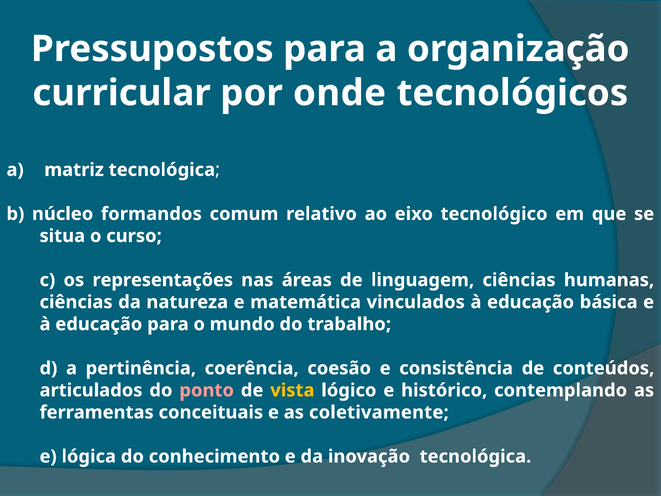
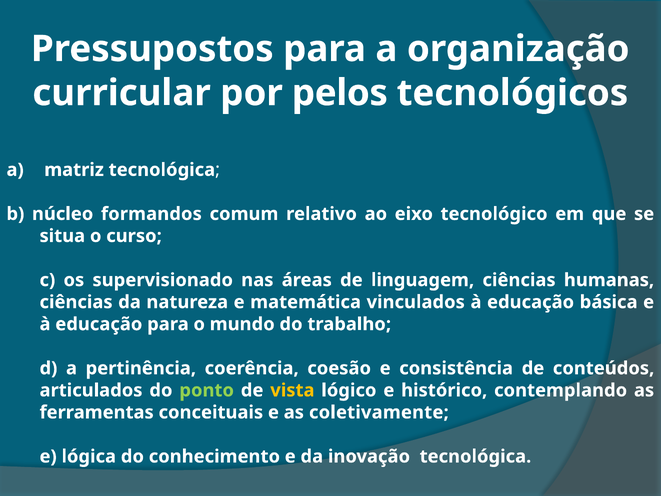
onde: onde -> pelos (340, 93)
representações: representações -> supervisionado (163, 280)
ponto colour: pink -> light green (207, 390)
